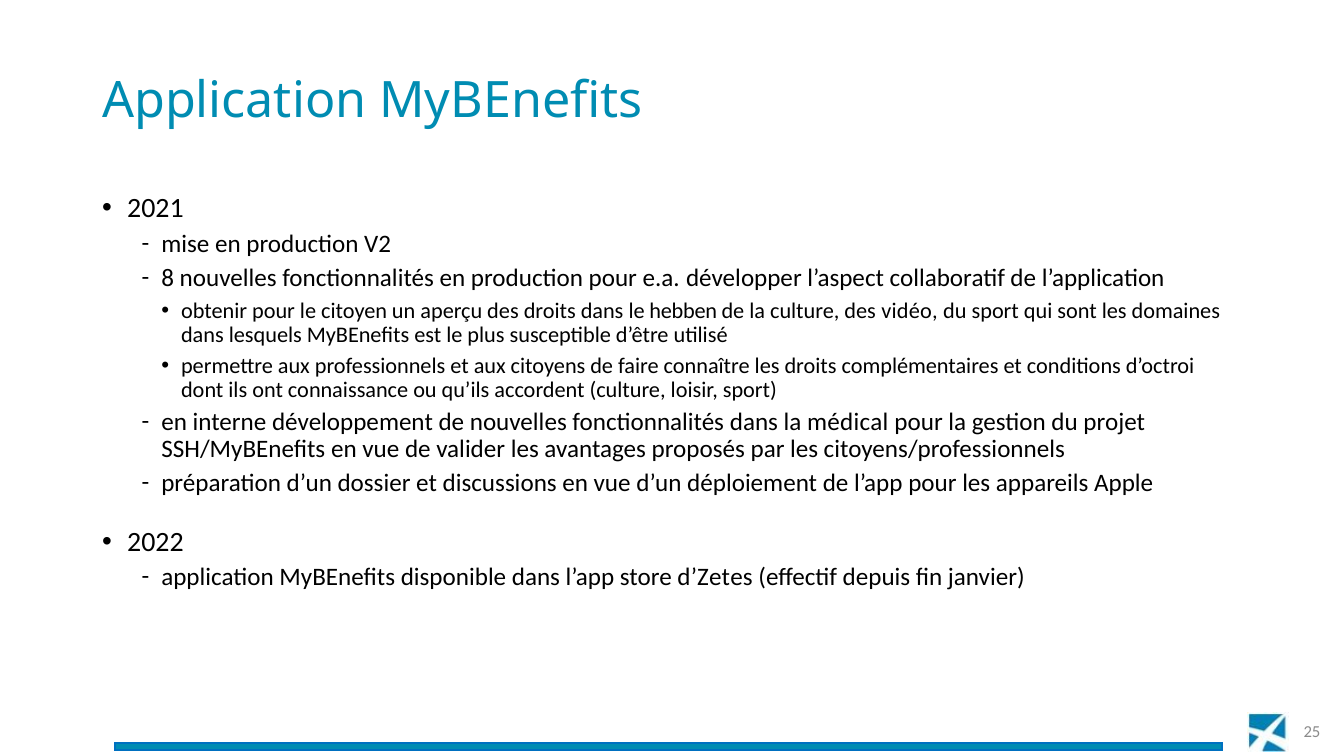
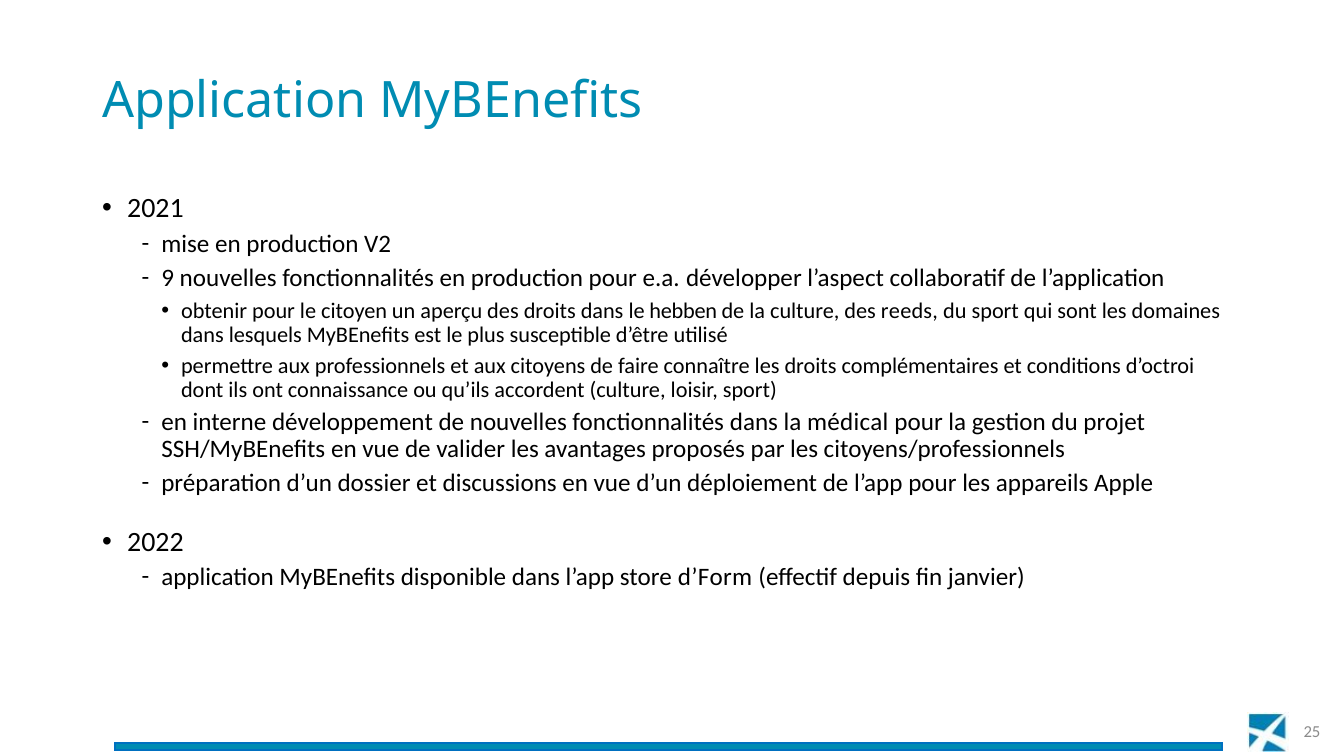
8: 8 -> 9 (168, 278)
vidéo: vidéo -> reeds (909, 311)
d’Zetes: d’Zetes -> d’Form (715, 578)
